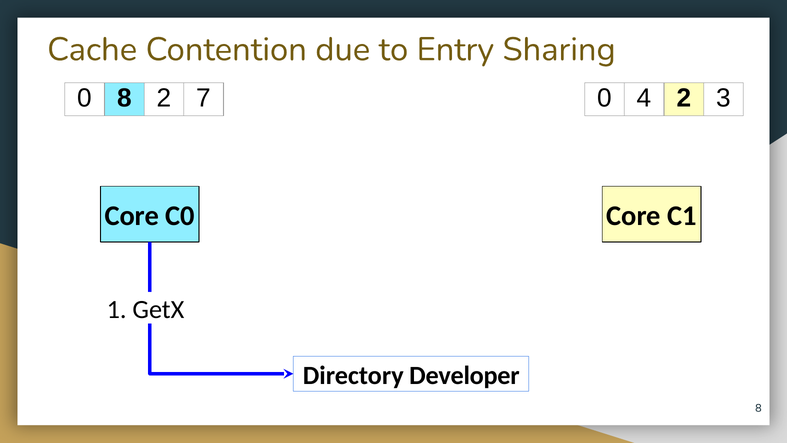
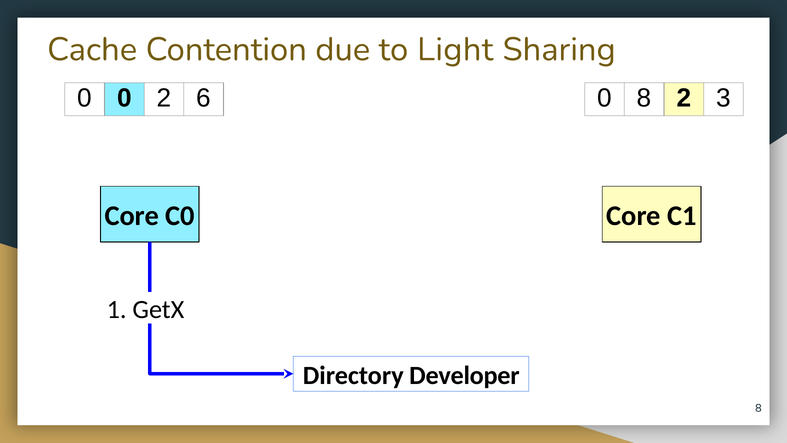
Entry: Entry -> Light (455, 49)
0 8: 8 -> 0 (124, 98)
7: 7 -> 6 (204, 98)
0 4: 4 -> 8 (644, 98)
